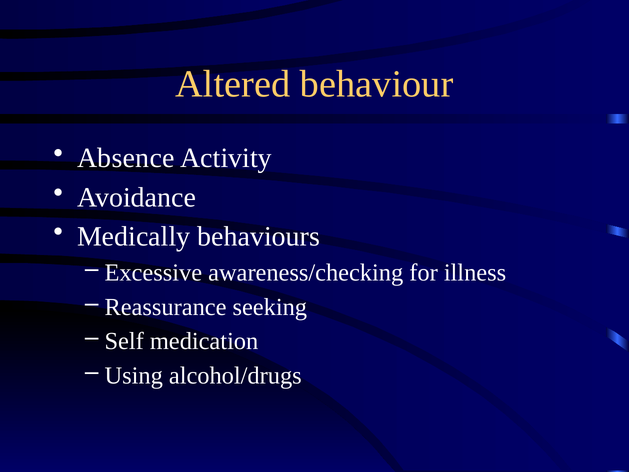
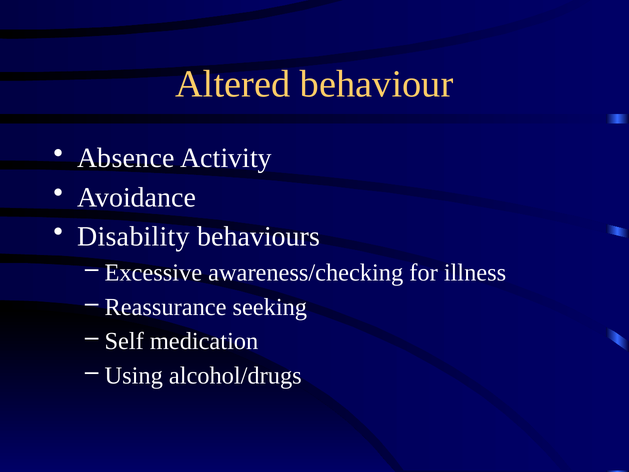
Medically: Medically -> Disability (134, 236)
